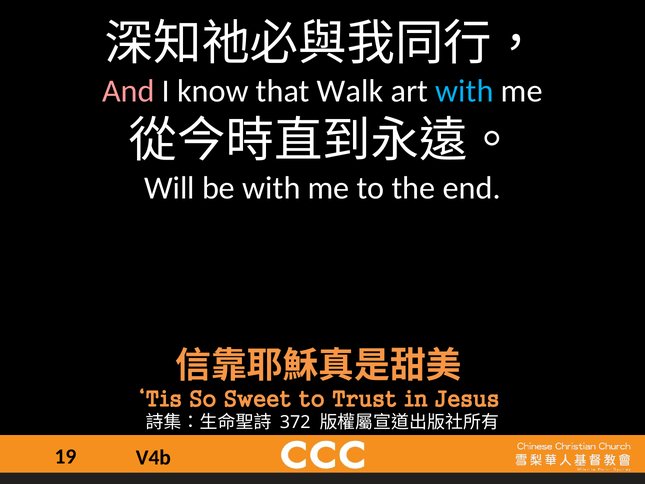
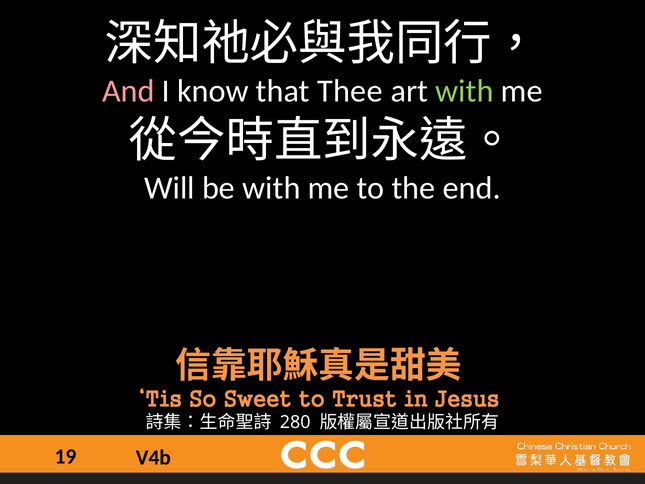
Walk: Walk -> Thee (350, 91)
with colour: light blue -> light green (464, 91)
372: 372 -> 280 (295, 422)
